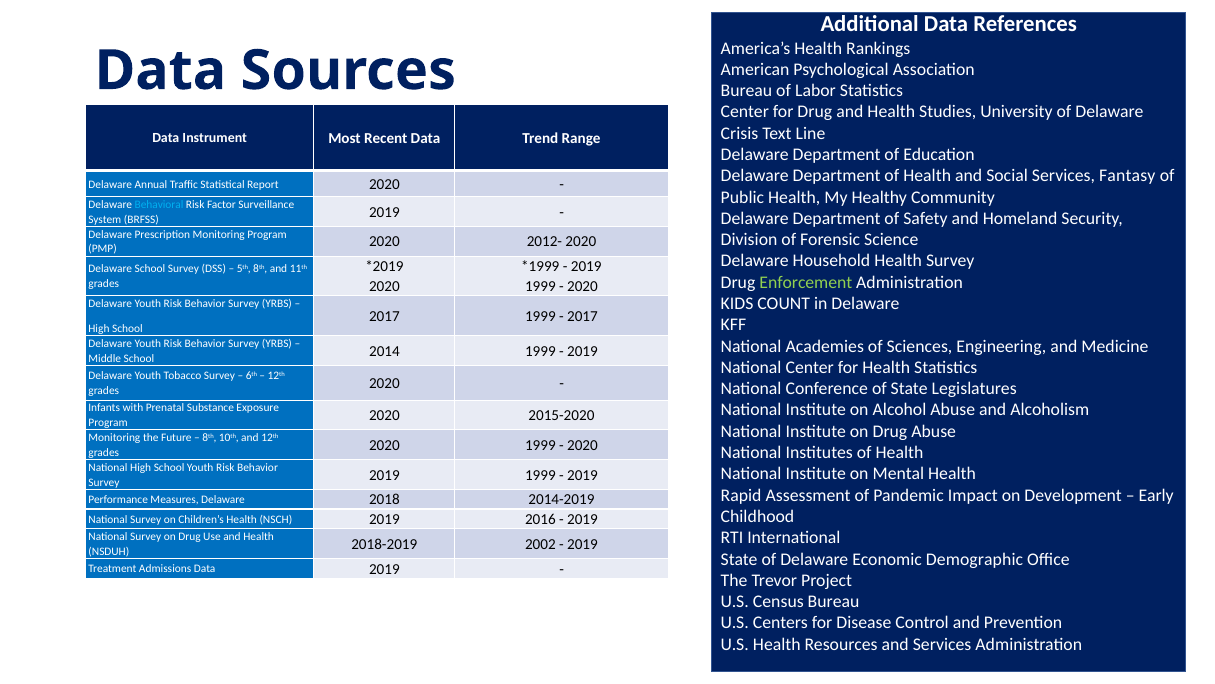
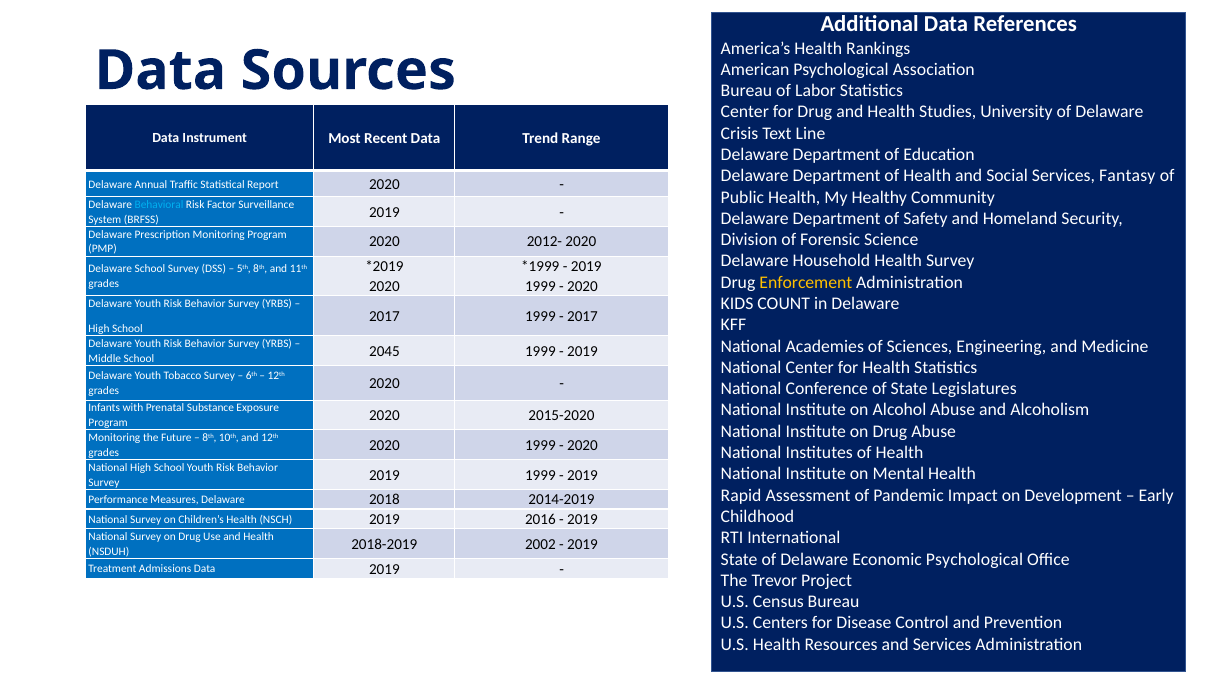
Enforcement colour: light green -> yellow (806, 282)
2014: 2014 -> 2045 (384, 351)
Economic Demographic: Demographic -> Psychological (975, 559)
